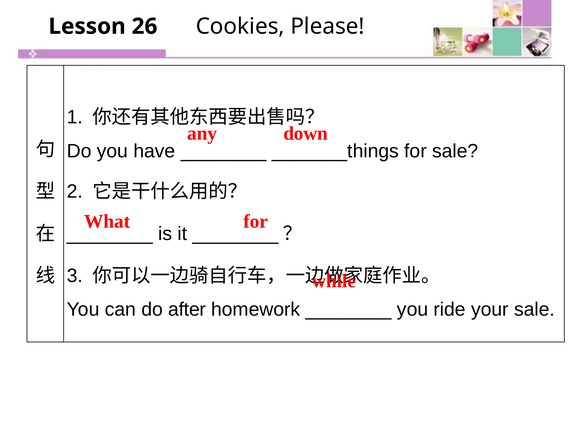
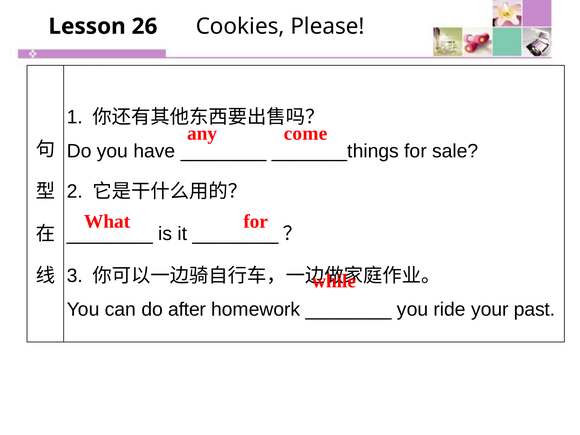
down: down -> come (306, 133)
your sale: sale -> past (535, 310)
